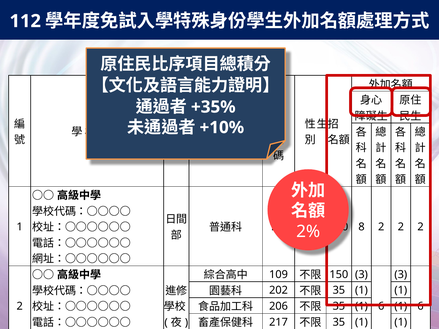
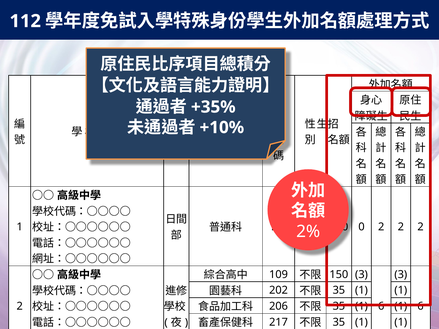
8: 8 -> 0 (361, 227)
